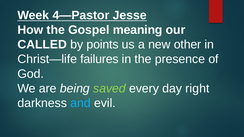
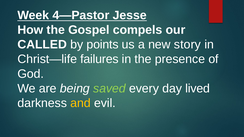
meaning: meaning -> compels (138, 30)
other: other -> story (187, 45)
right: right -> lived (198, 89)
and colour: light blue -> yellow (80, 103)
